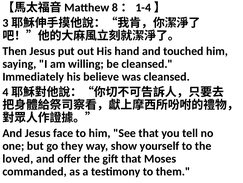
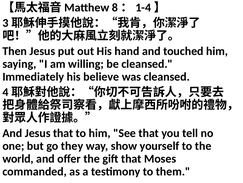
Jesus face: face -> that (63, 133)
loved: loved -> world (18, 158)
